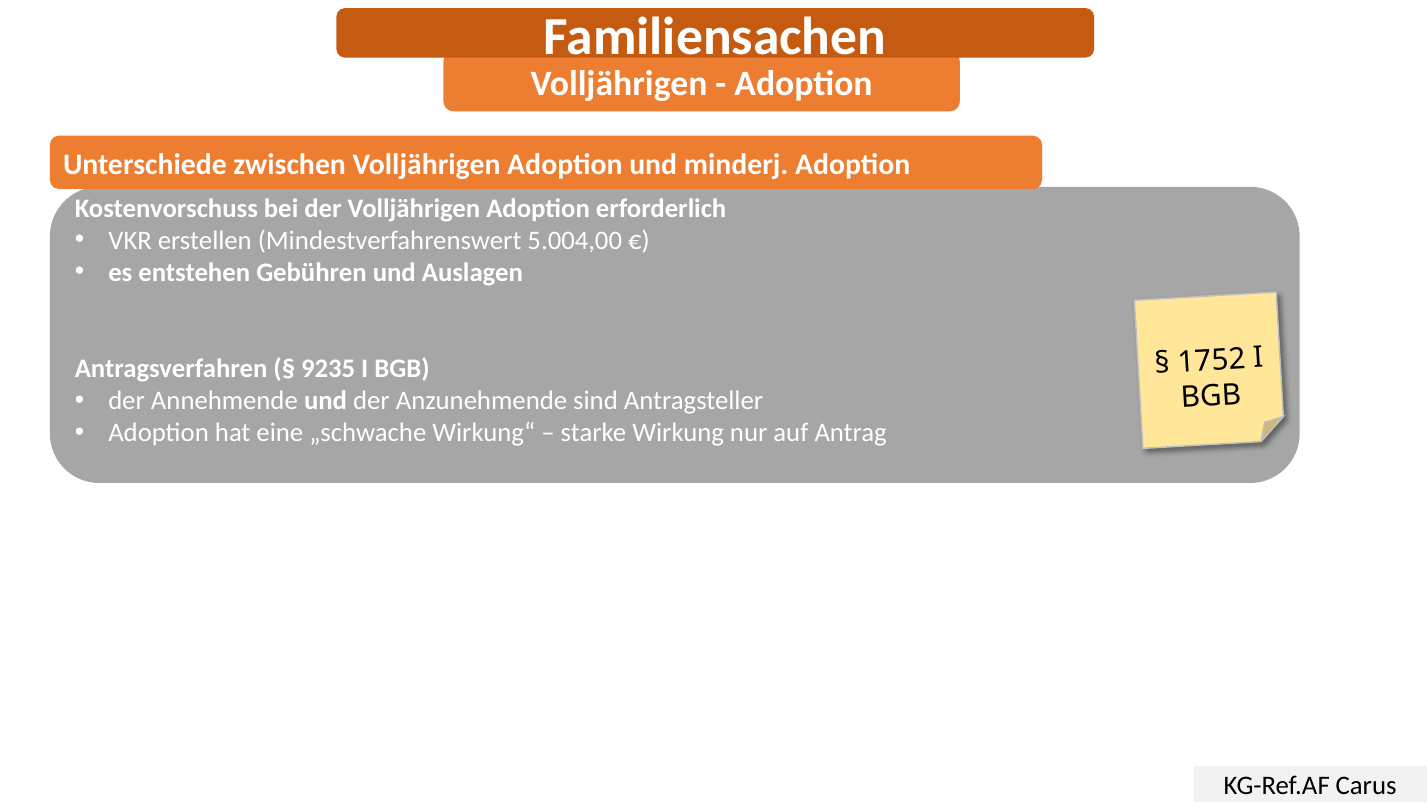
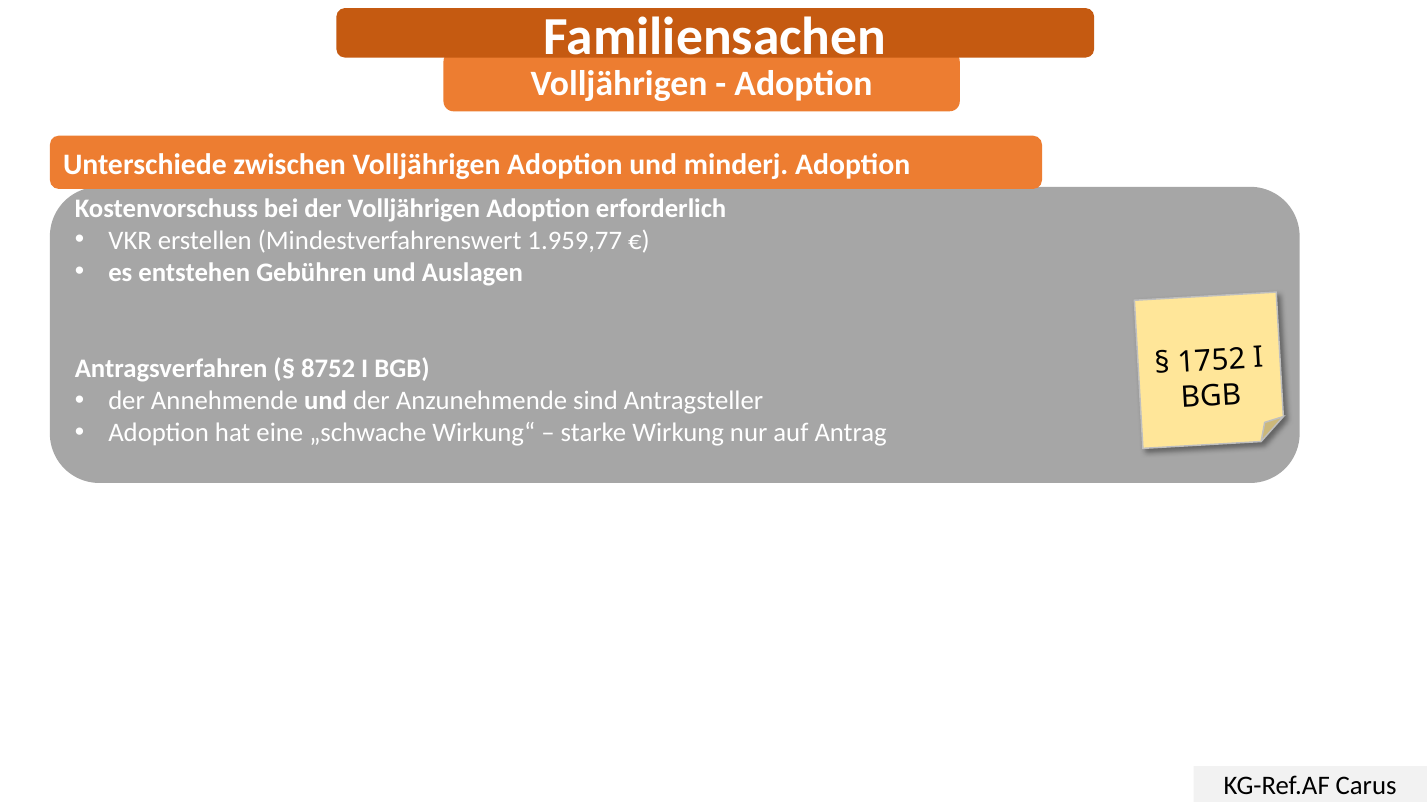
5.004,00: 5.004,00 -> 1.959,77 (575, 241)
9235: 9235 -> 8752 (328, 369)
